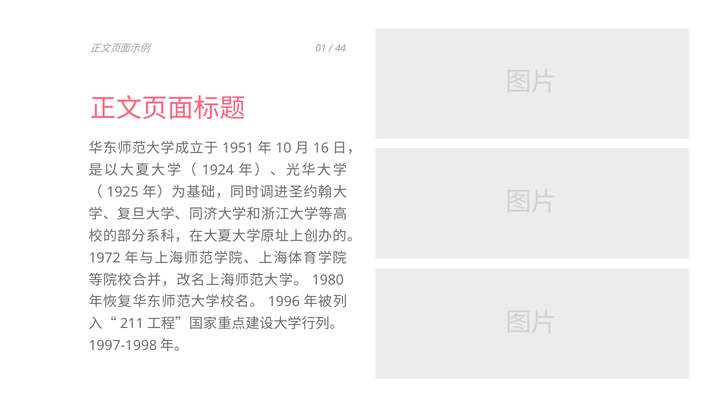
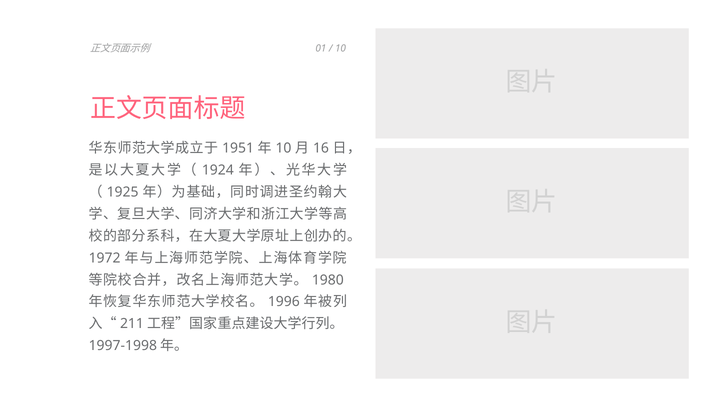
44: 44 -> 10 (341, 48)
